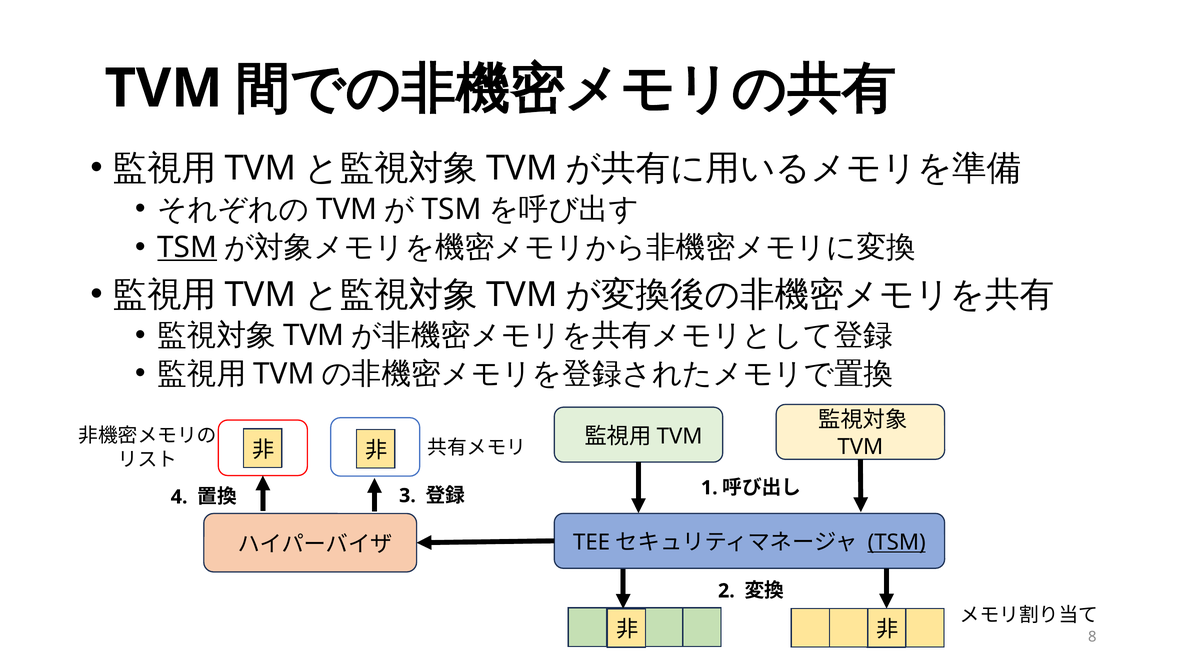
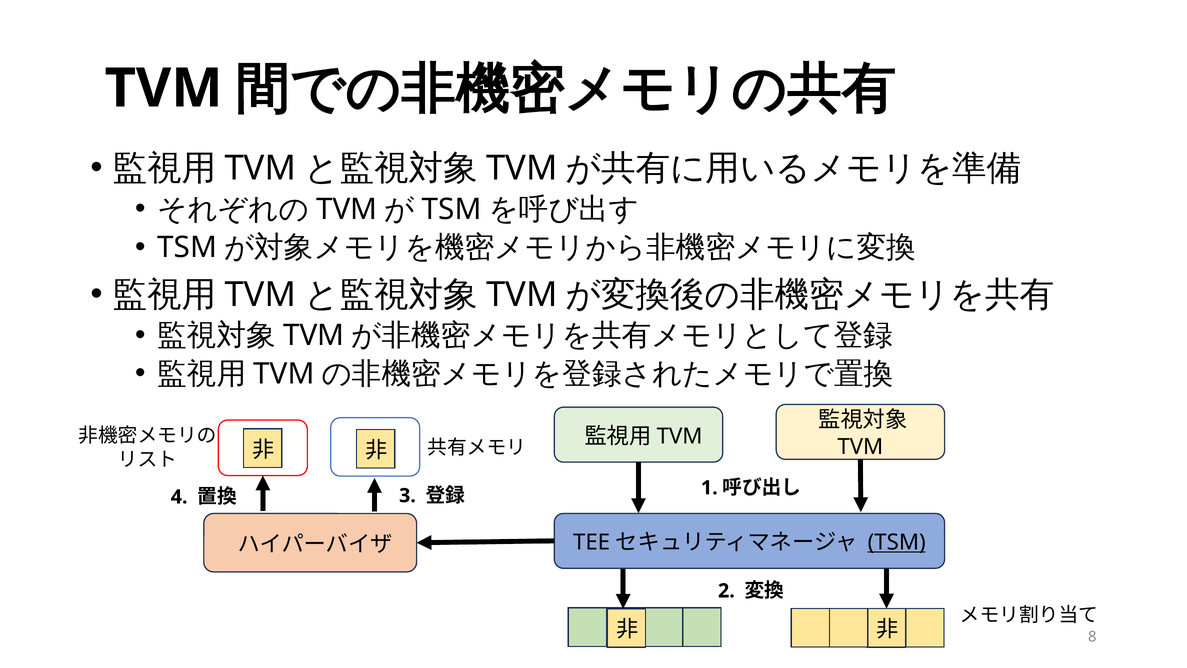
TSM underline: present -> none (187, 247)
